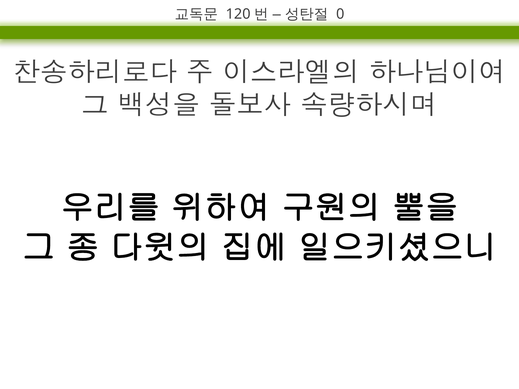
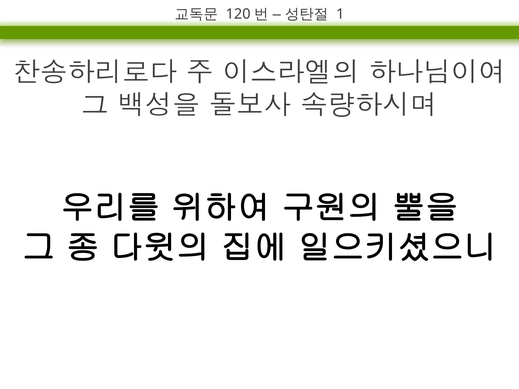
0: 0 -> 1 (340, 14)
